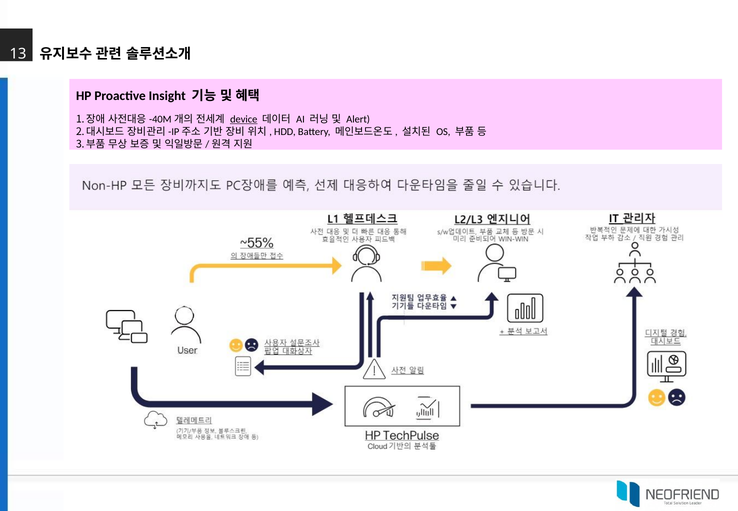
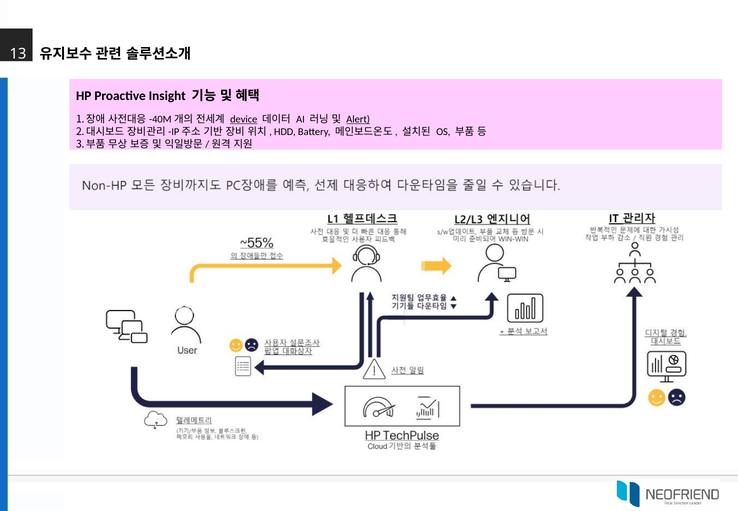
Alert underline: none -> present (358, 119)
